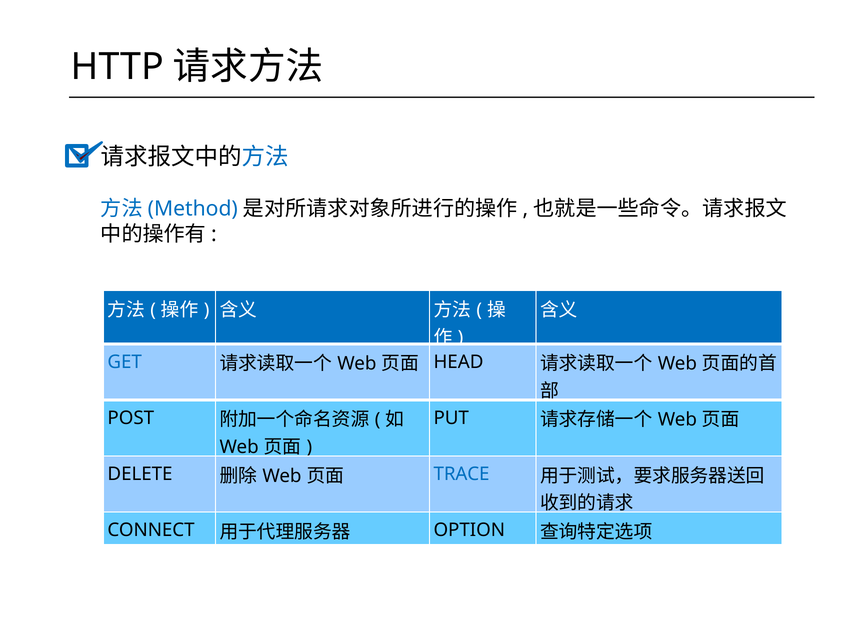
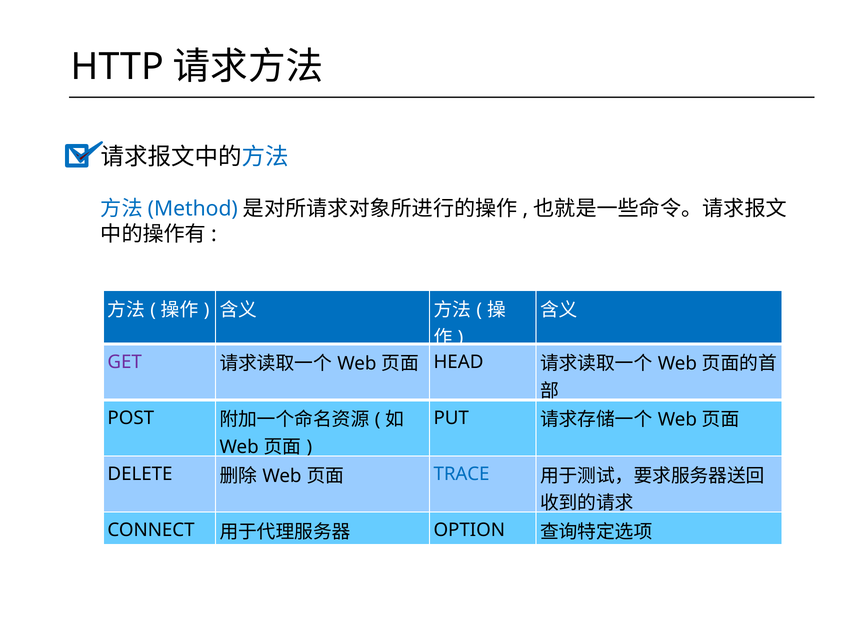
GET colour: blue -> purple (125, 362)
